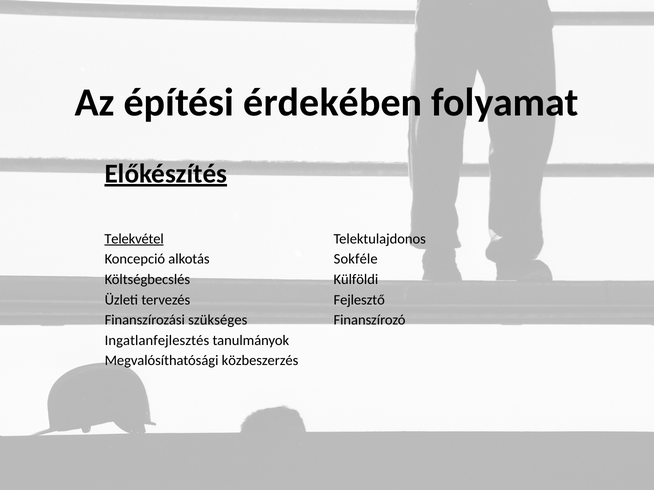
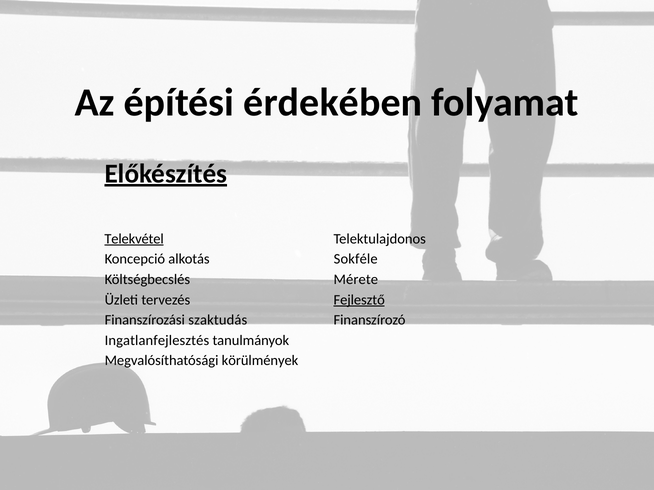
Külföldi: Külföldi -> Mérete (356, 280)
Fejlesztő underline: none -> present (359, 300)
szükséges: szükséges -> szaktudás (218, 320)
közbeszerzés: közbeszerzés -> körülmények (260, 361)
